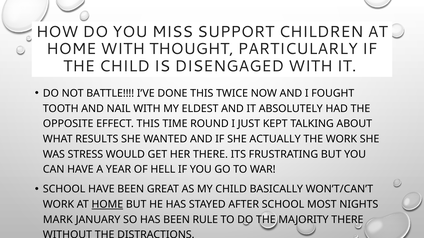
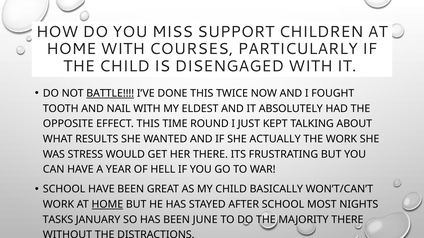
THOUGHT: THOUGHT -> COURSES (191, 49)
BATTLE underline: none -> present (110, 94)
MARK: MARK -> TASKS (58, 220)
RULE: RULE -> JUNE (205, 220)
